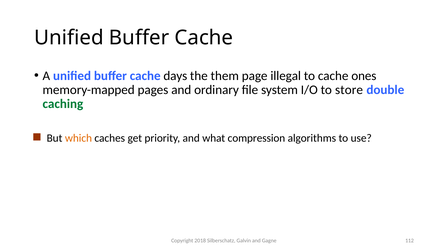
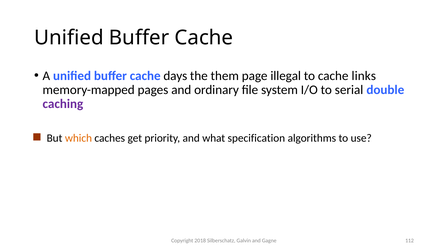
ones: ones -> links (364, 76)
store: store -> serial (349, 90)
caching colour: green -> purple (63, 104)
compression: compression -> specification (256, 138)
